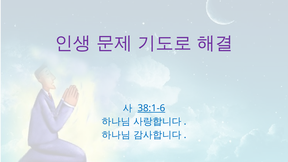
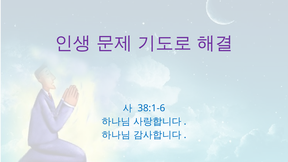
38:1-6 underline: present -> none (151, 108)
